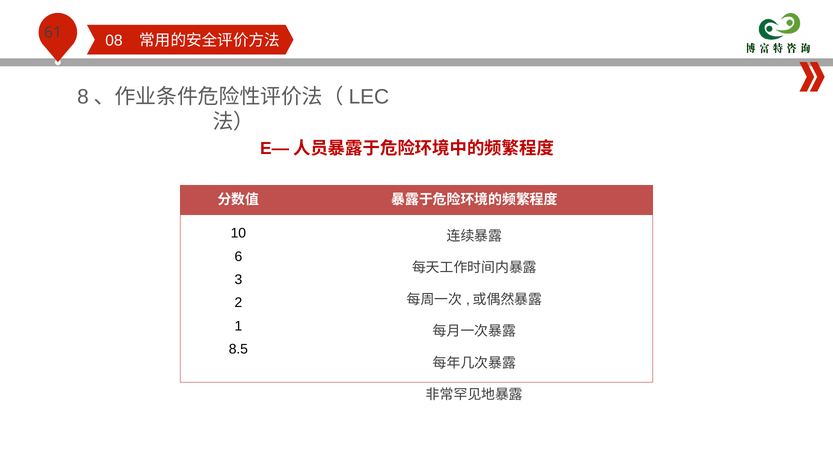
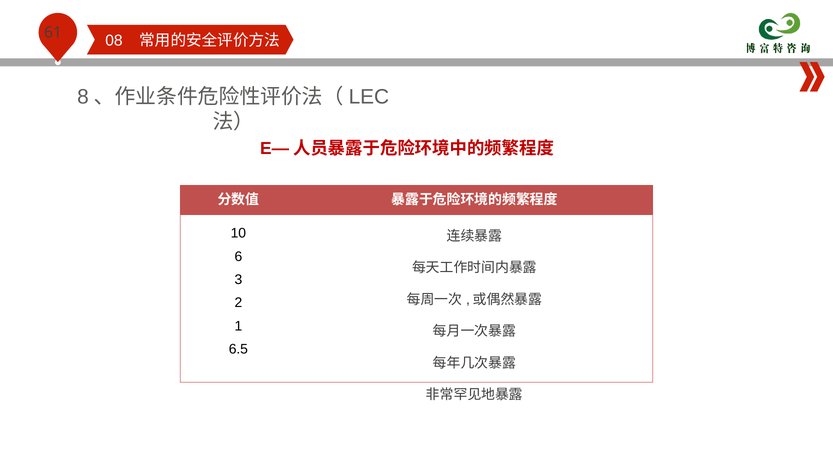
8.5: 8.5 -> 6.5 (238, 349)
